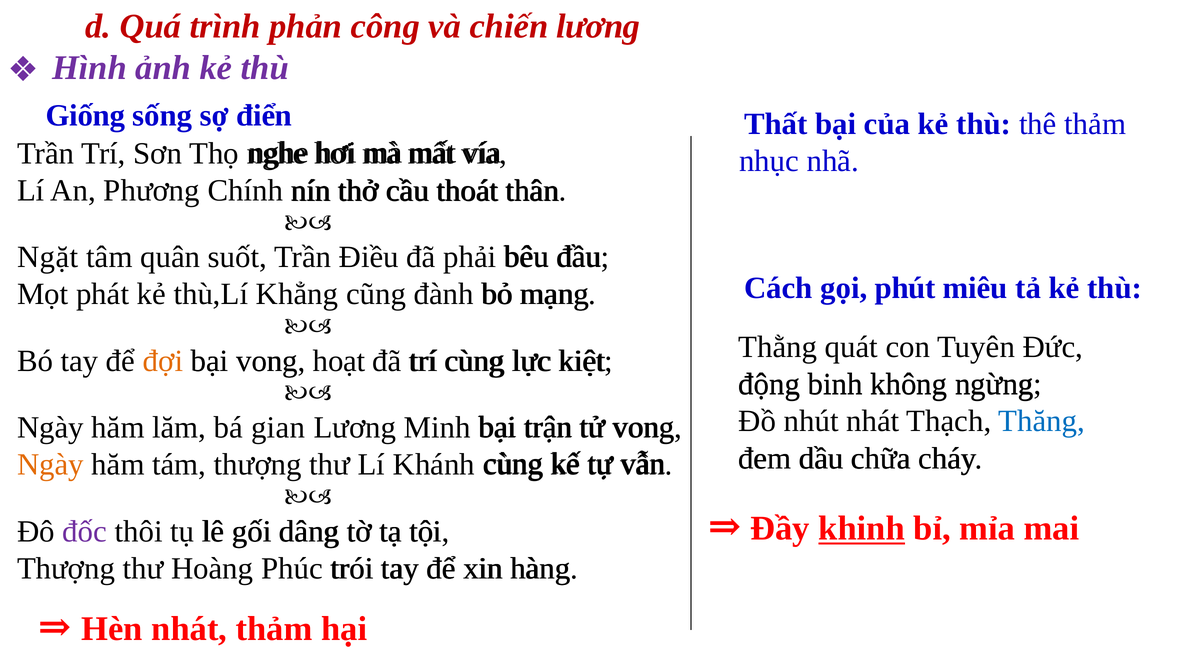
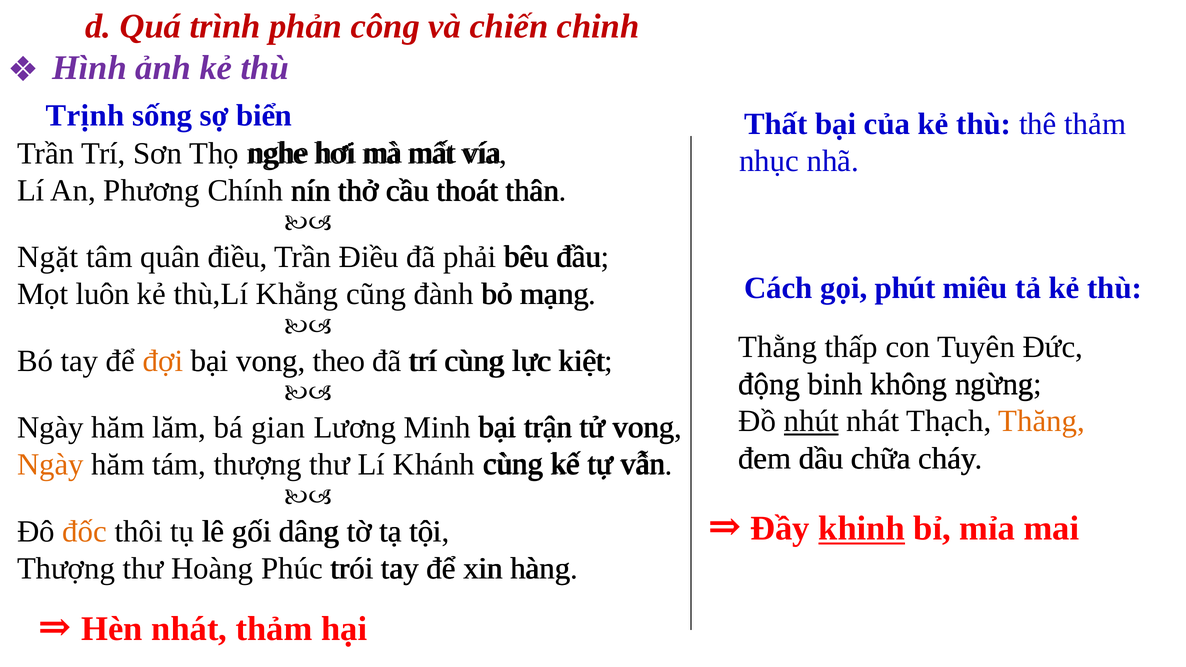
chiến lương: lương -> chinh (598, 26)
Giống: Giống -> Trịnh (85, 116)
điển: điển -> biển (264, 116)
quân suốt: suốt -> điều (238, 257)
phát: phát -> luôn (103, 294)
quát: quát -> thấp (851, 347)
hoạt: hoạt -> theo (339, 361)
nhút underline: none -> present (811, 421)
Thăng colour: blue -> orange (1042, 421)
đốc colour: purple -> orange (85, 531)
